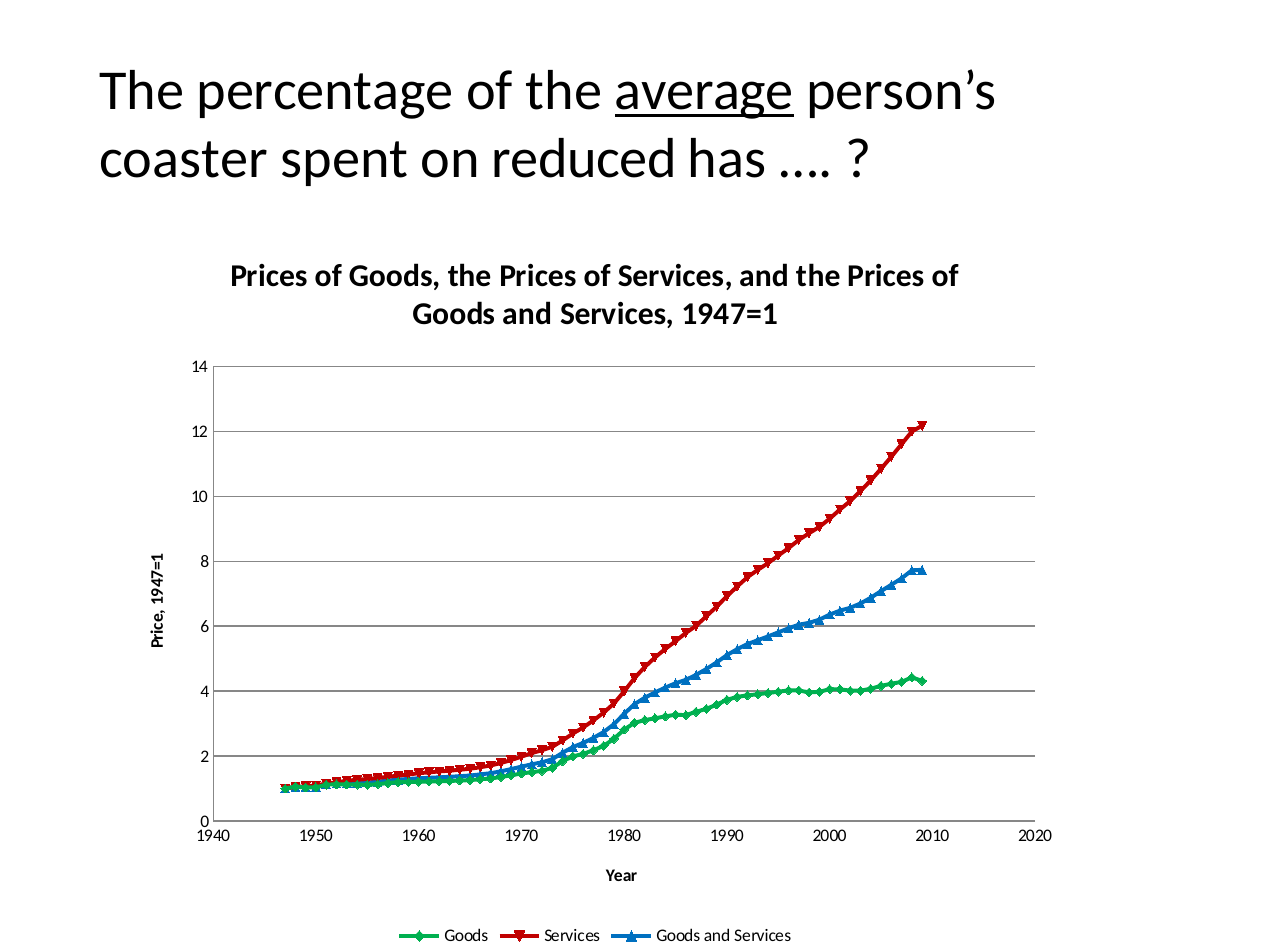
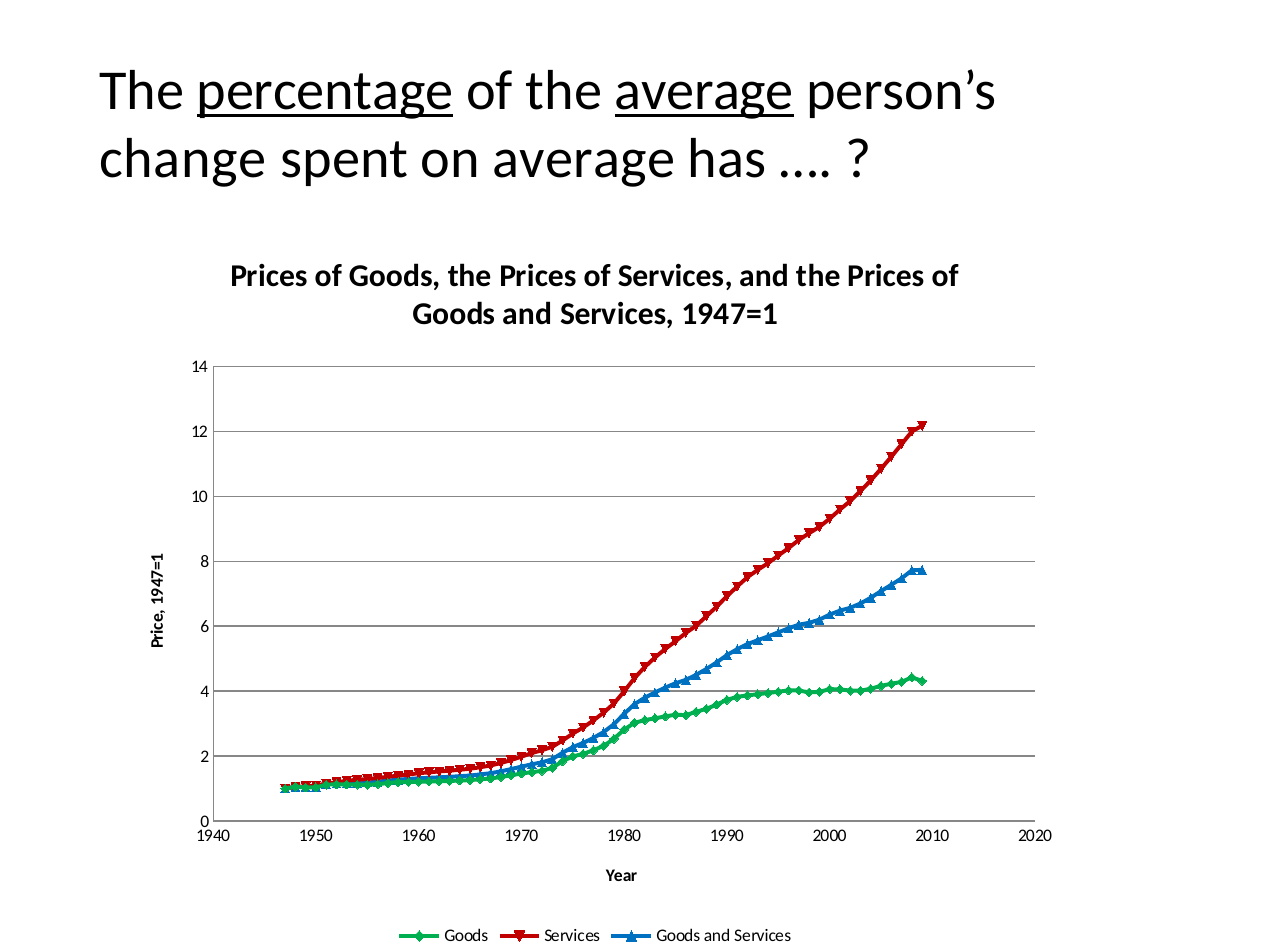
percentage underline: none -> present (325, 91)
coaster: coaster -> change (183, 159)
on reduced: reduced -> average (584, 159)
